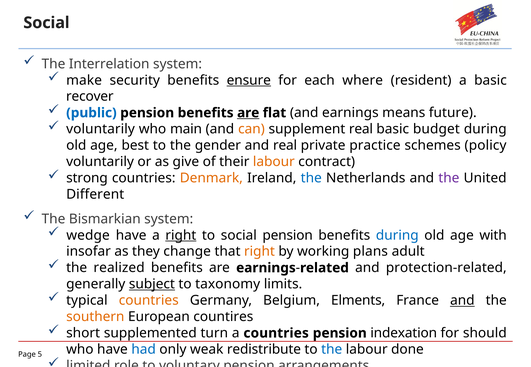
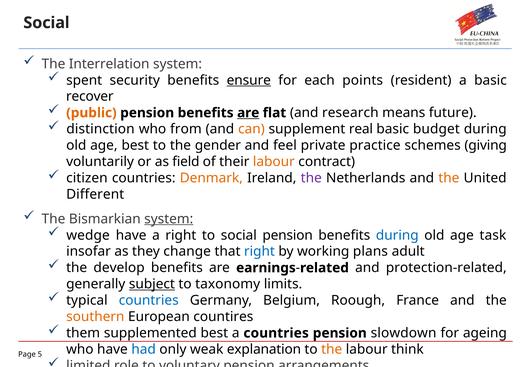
make: make -> spent (84, 80)
where: where -> points (363, 80)
public colour: blue -> orange (91, 113)
and earnings: earnings -> research (350, 113)
voluntarily: voluntarily -> distinction (100, 129)
main: main -> from (186, 129)
and real: real -> feel (285, 146)
policy: policy -> giving (486, 146)
give: give -> field (186, 162)
strong: strong -> citizen (87, 178)
the colour: blue -> purple (311, 178)
the colour: purple -> orange (449, 178)
system underline: none -> present (169, 219)
right underline: present -> none (181, 236)
with: with -> task (493, 236)
right colour: orange -> blue (259, 252)
realized: realized -> develop (119, 268)
countries colour: orange -> blue (149, 301)
Elments: Elments -> Roough (358, 301)
and underline: present -> none (462, 301)
short: short -> them (83, 334)
supplemented turn: turn -> best (214, 334)
indexation: indexation -> slowdown (404, 334)
should: should -> ageing (485, 334)
redistribute: redistribute -> explanation (264, 350)
the colour: blue -> orange (332, 350)
done: done -> think (407, 350)
